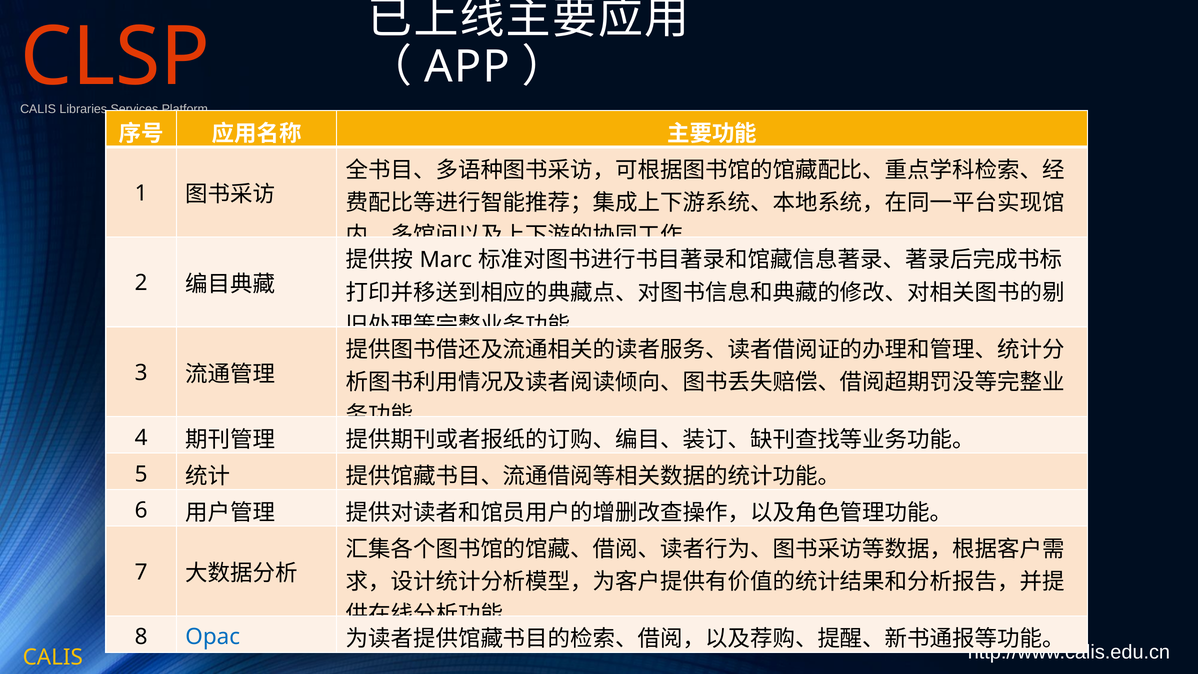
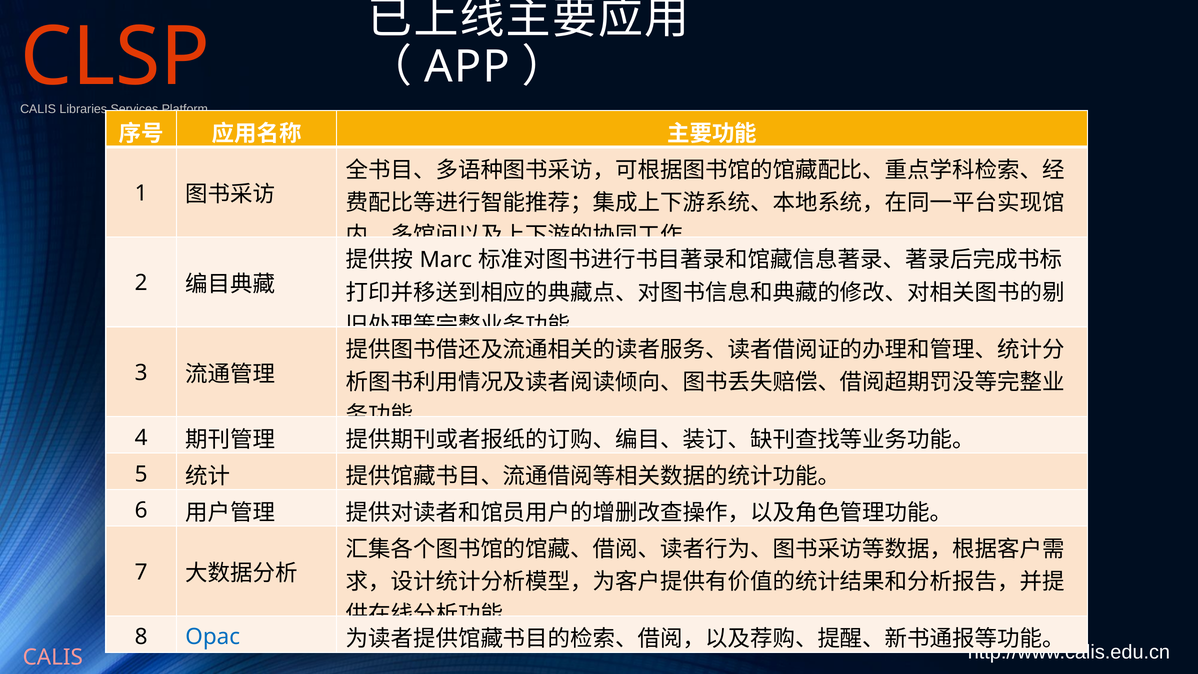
CALIS colour: yellow -> pink (53, 657)
